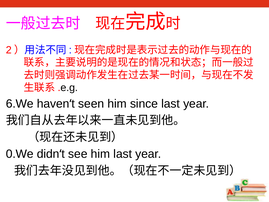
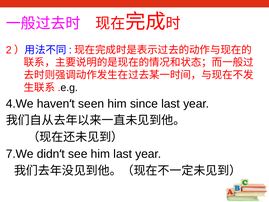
6.We: 6.We -> 4.We (20, 104)
0.We: 0.We -> 7.We (20, 154)
